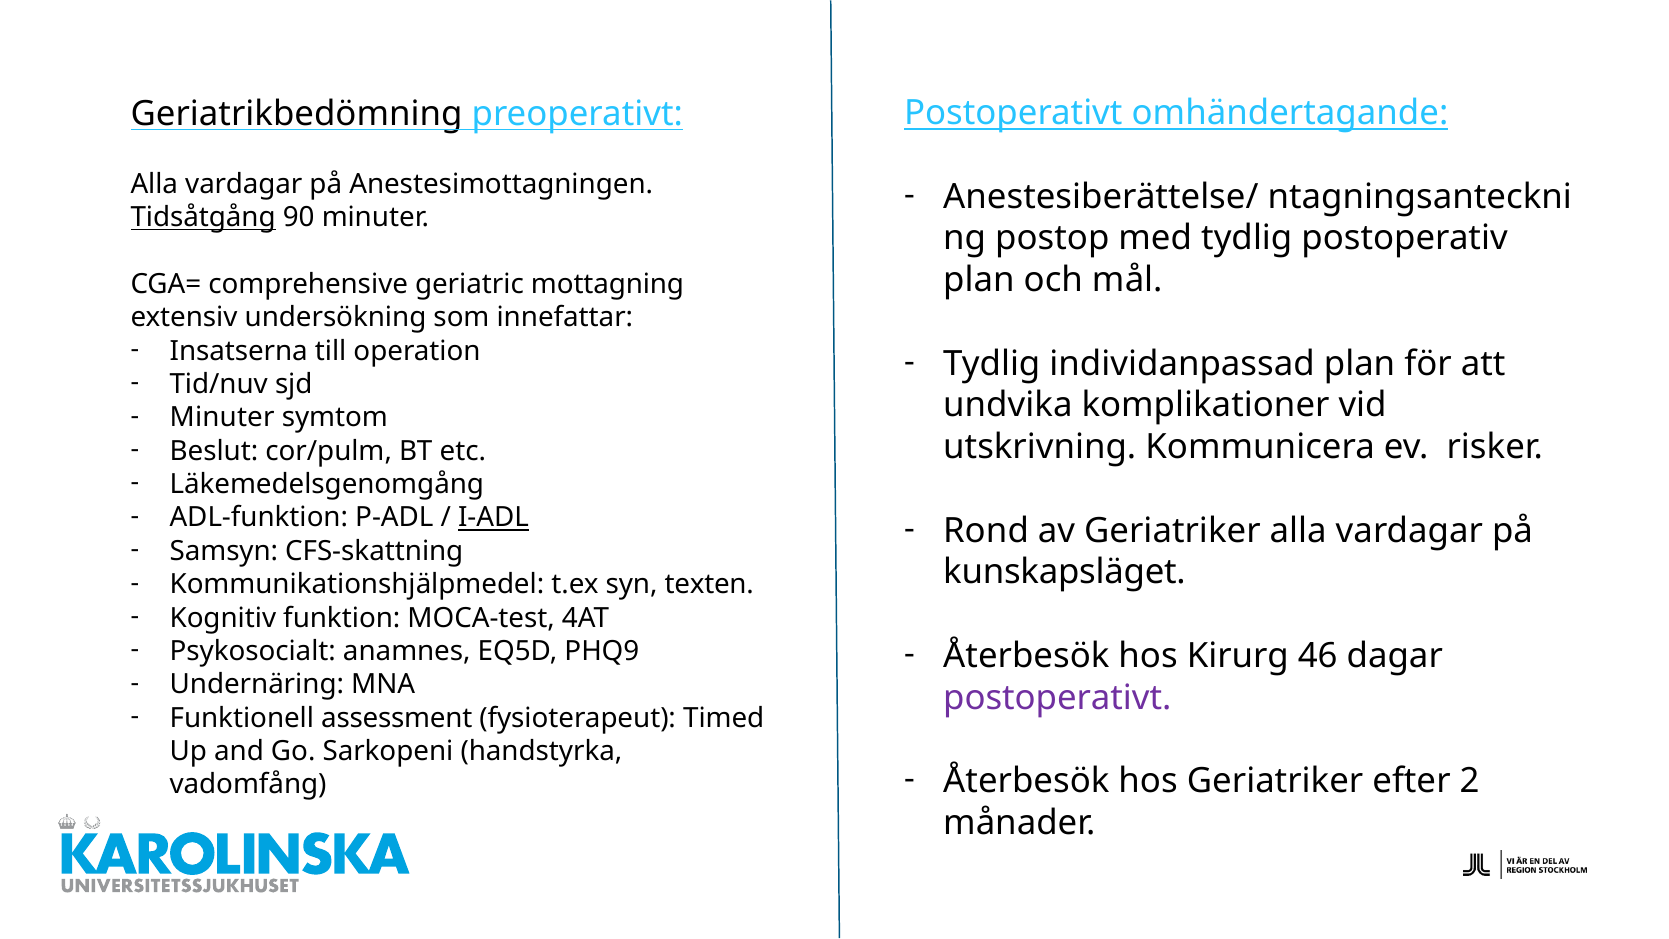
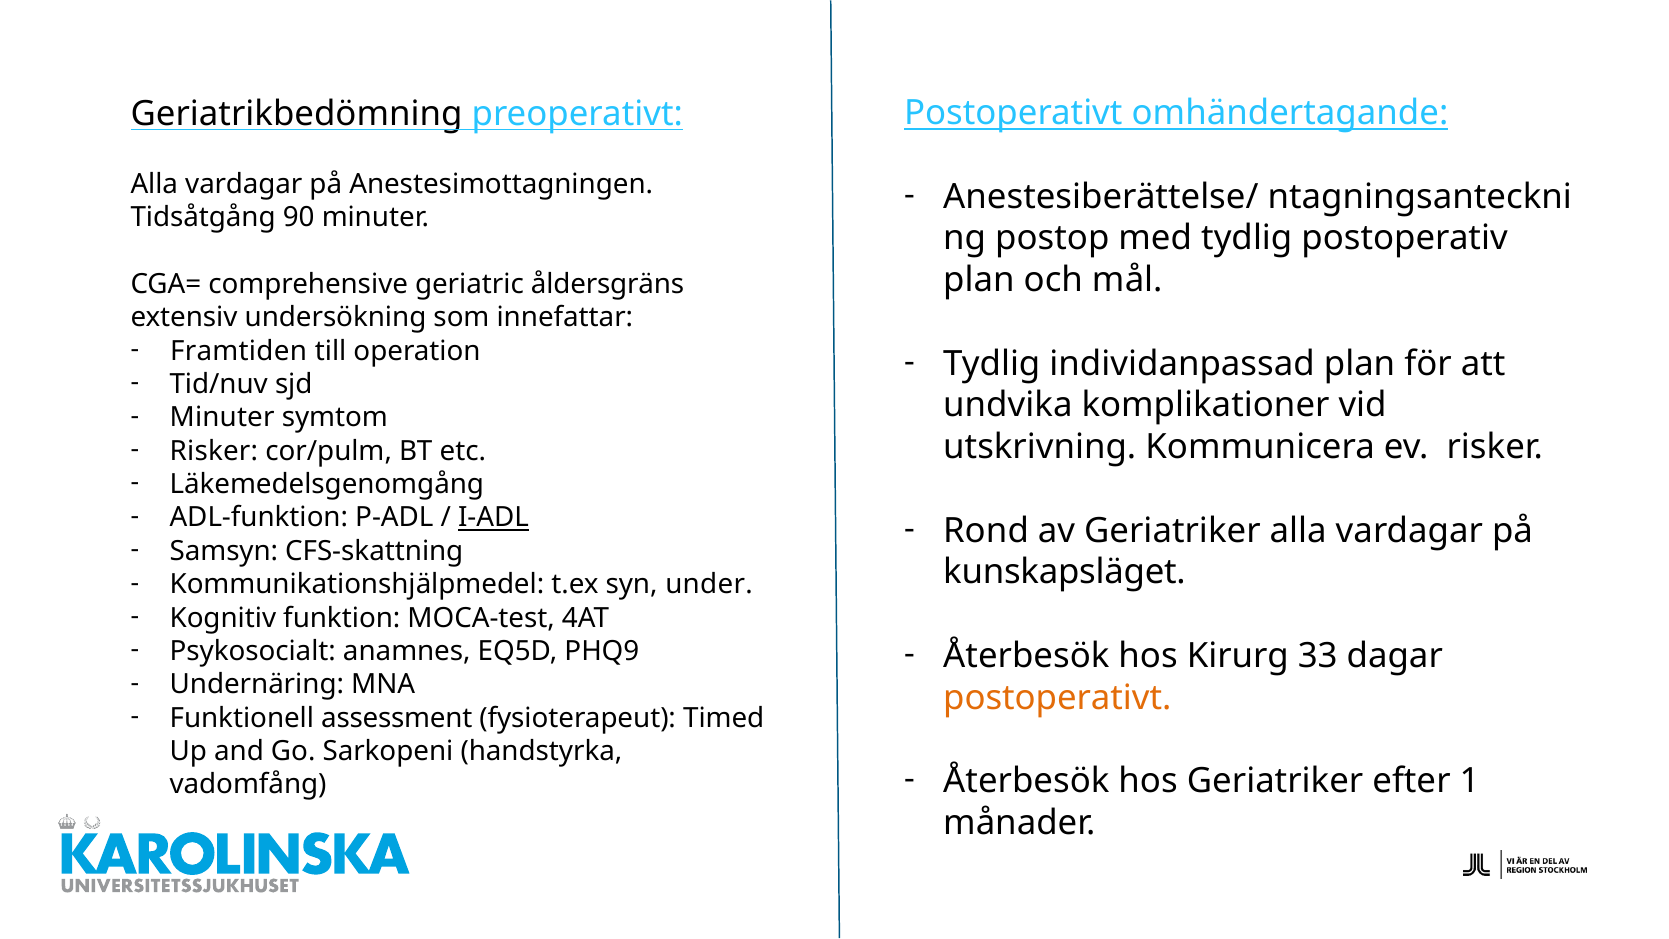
Tidsåtgång underline: present -> none (203, 217)
mottagning: mottagning -> åldersgräns (608, 284)
Insatserna: Insatserna -> Framtiden (239, 351)
Beslut: Beslut -> Risker (214, 451)
texten: texten -> under (709, 584)
46: 46 -> 33 (1318, 656)
postoperativt colour: purple -> orange (1057, 698)
2: 2 -> 1 (1470, 781)
